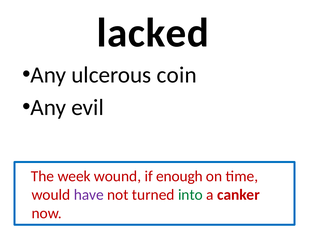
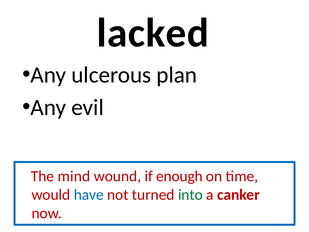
coin: coin -> plan (177, 75)
week: week -> mind (74, 176)
have colour: purple -> blue (89, 195)
